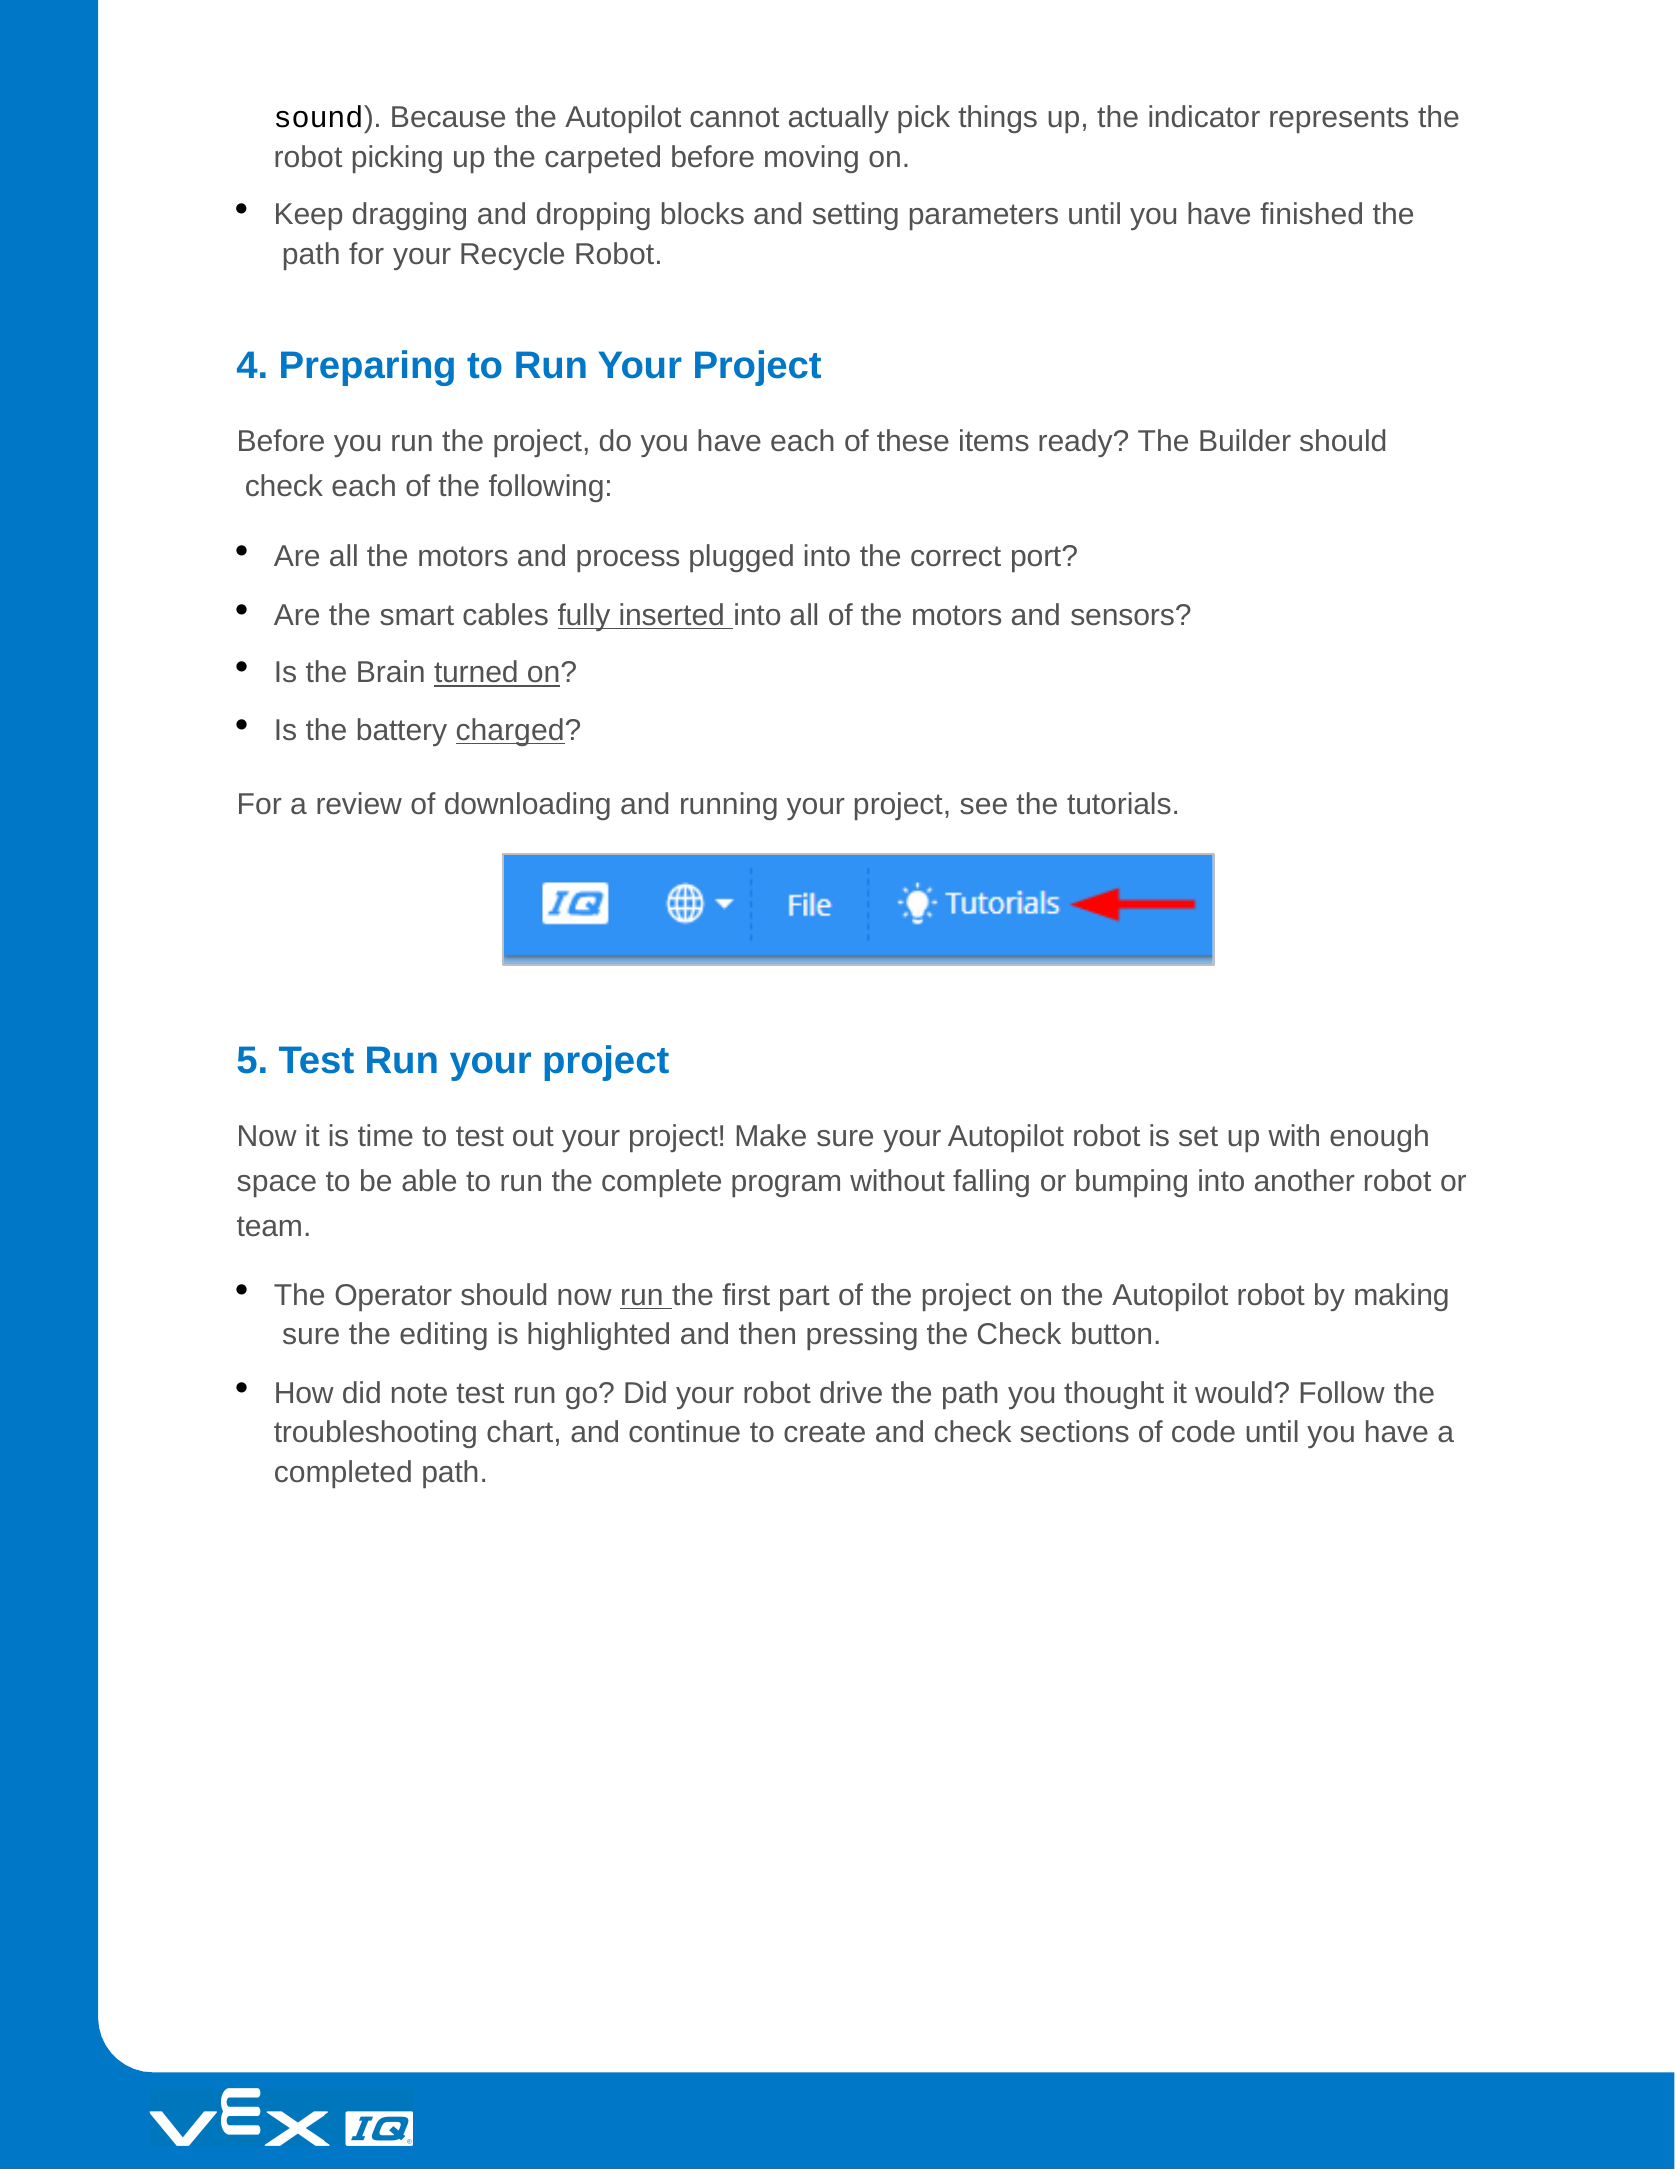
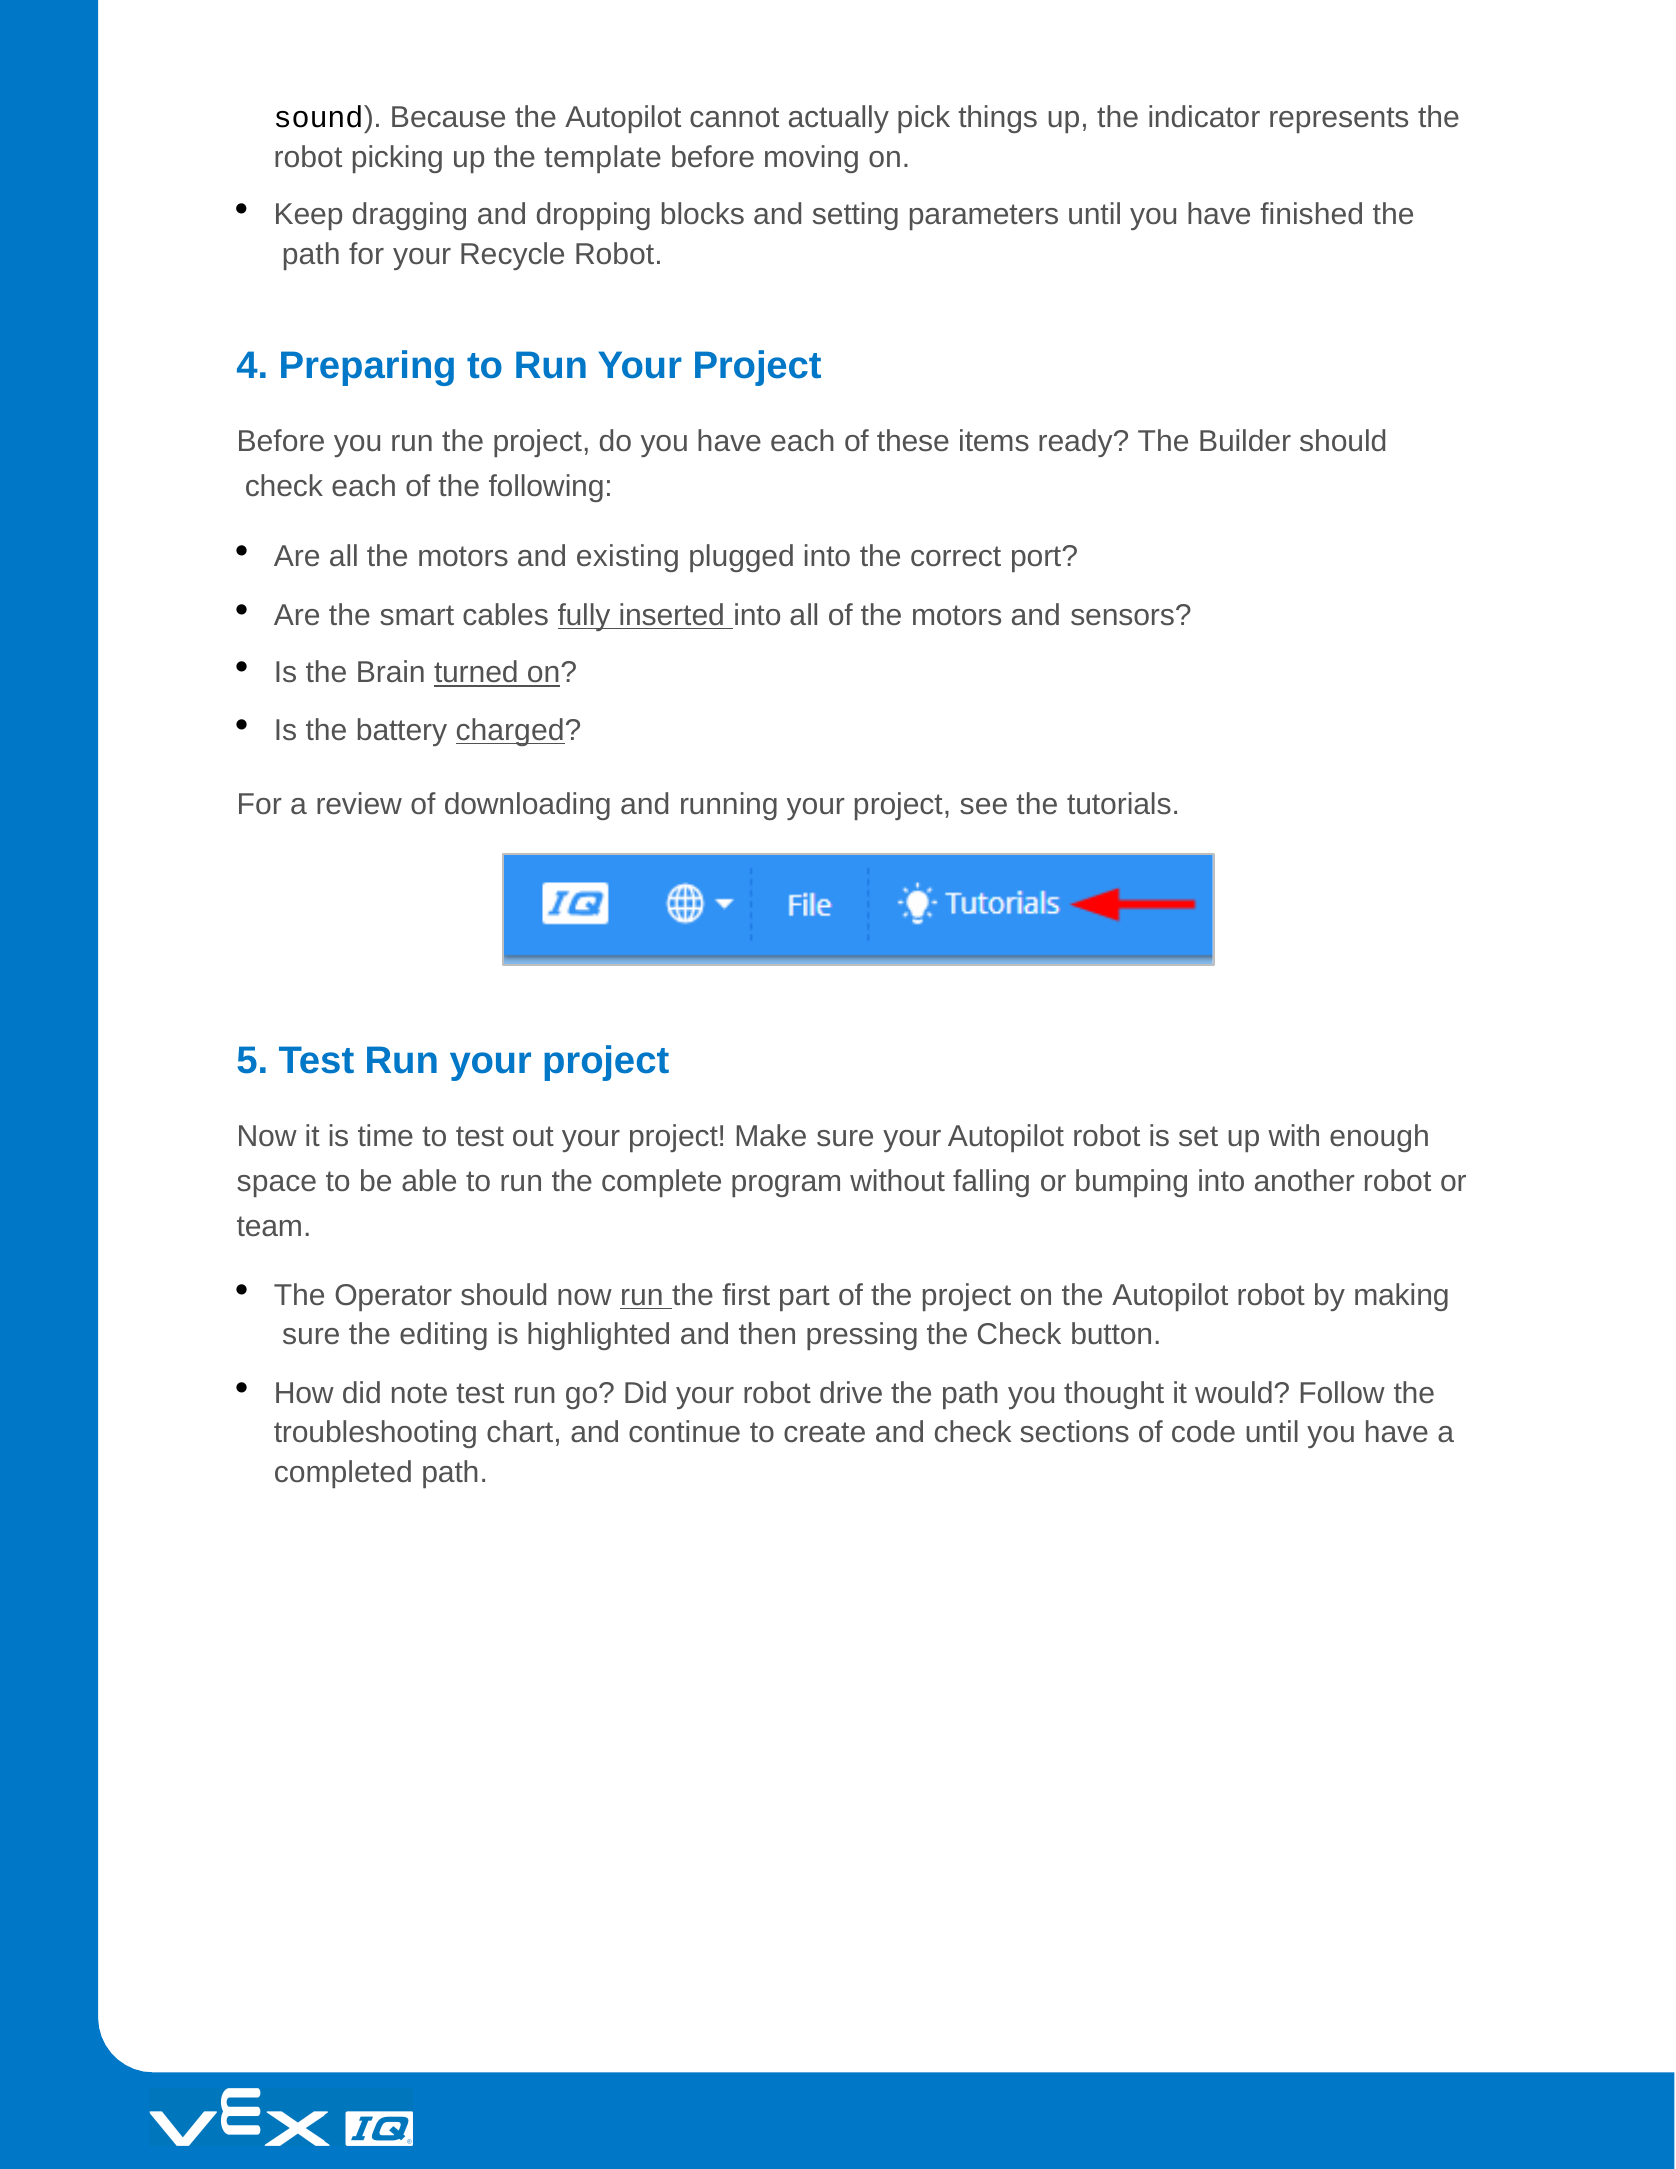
carpeted: carpeted -> template (603, 158)
process: process -> existing (628, 557)
